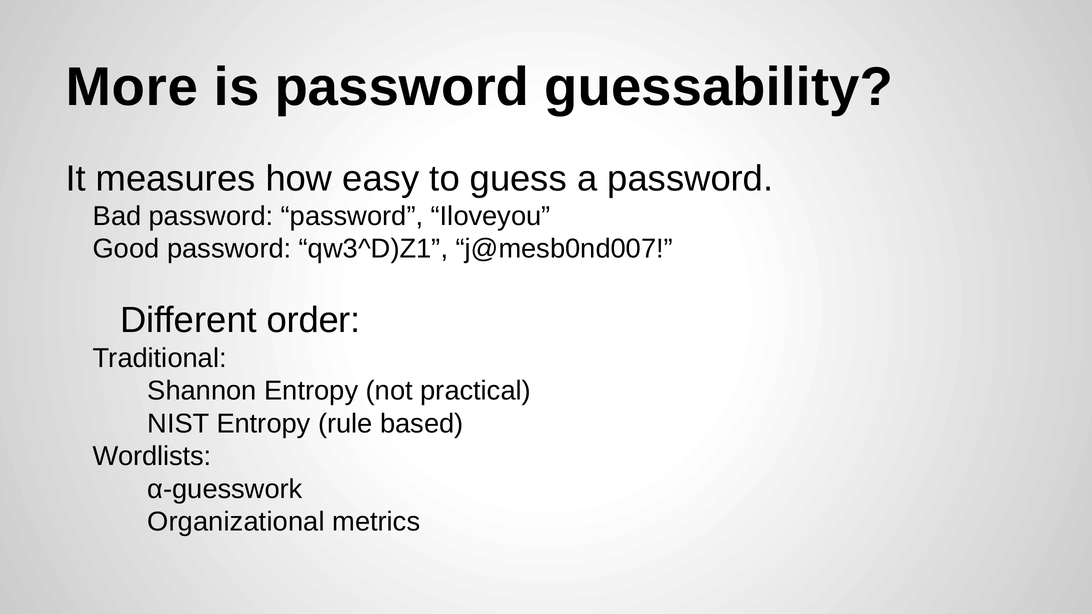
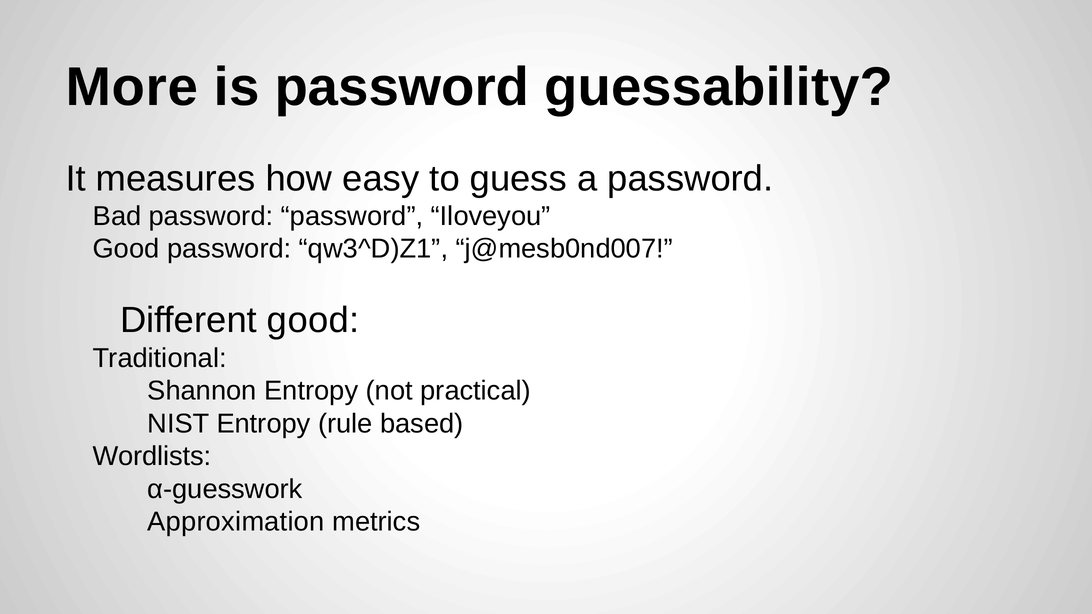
Different order: order -> good (313, 321)
Organizational: Organizational -> Approximation (236, 522)
